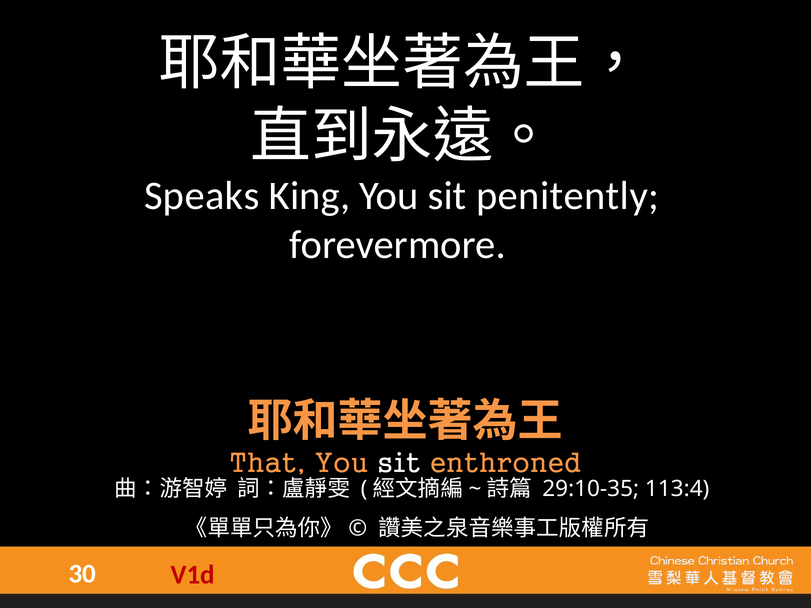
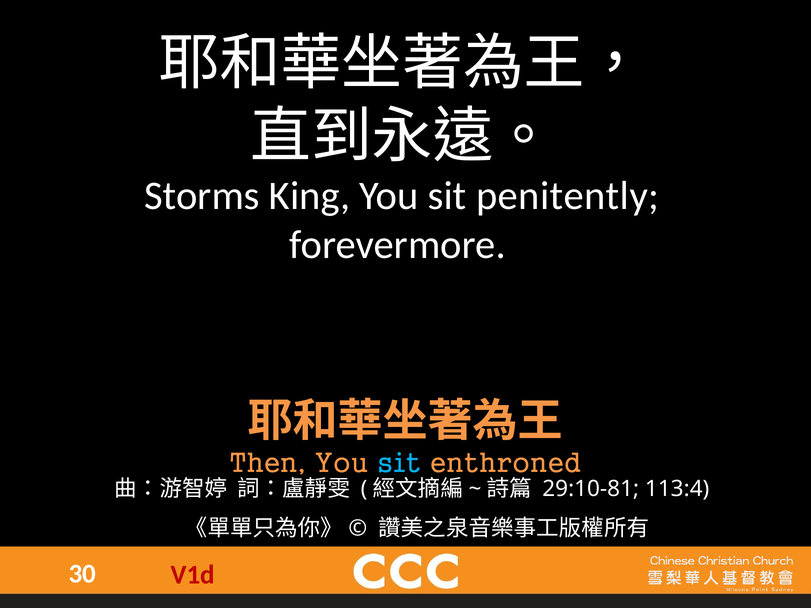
Speaks: Speaks -> Storms (202, 196)
That: That -> Then (268, 463)
sit colour: white -> light blue (399, 463)
29:10-35: 29:10-35 -> 29:10-81 (591, 489)
